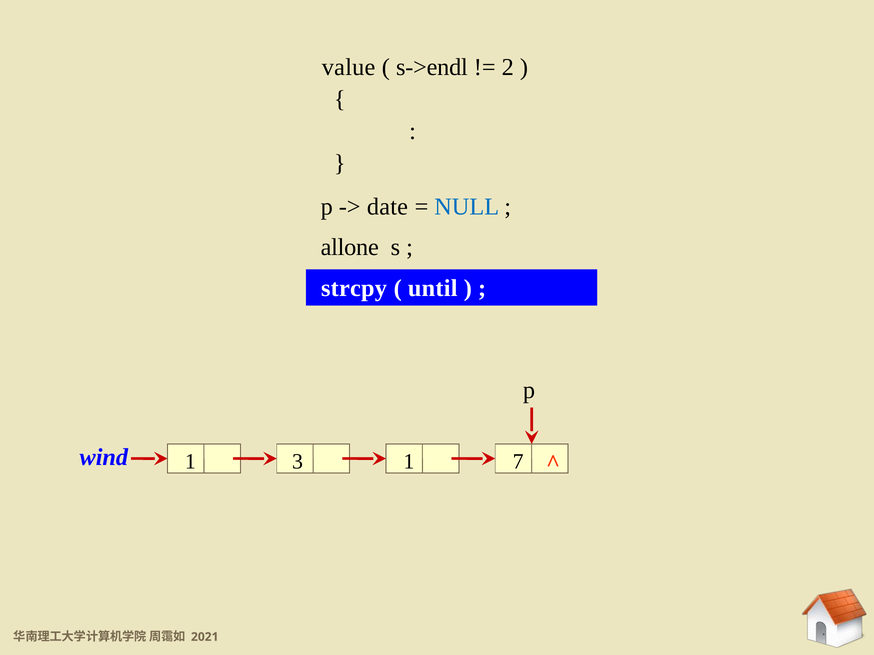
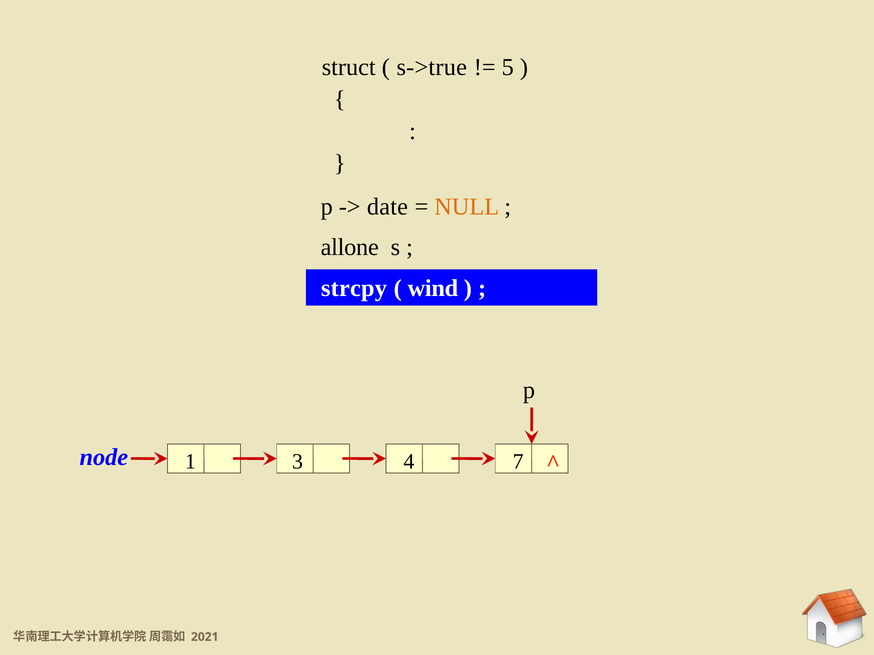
value: value -> struct (349, 67)
s->endl: s->endl -> s->true (432, 67)
2: 2 -> 5 (508, 67)
NULL colour: blue -> orange (467, 207)
until: until -> wind (433, 288)
wind: wind -> node (104, 458)
3 1: 1 -> 4 (409, 462)
